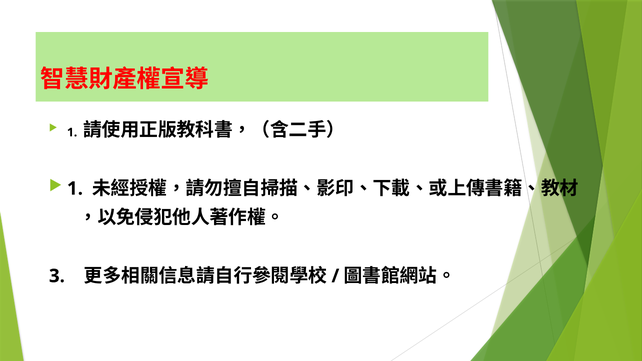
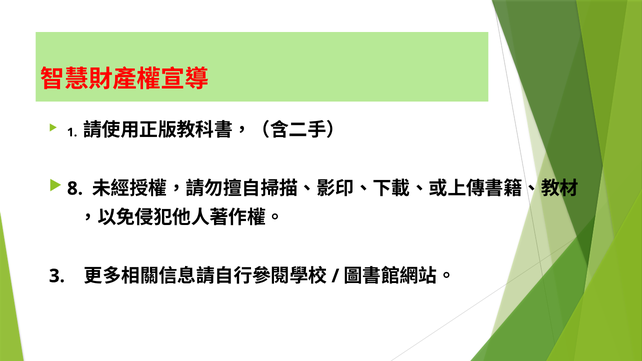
1: 1 -> 8 (75, 189)
